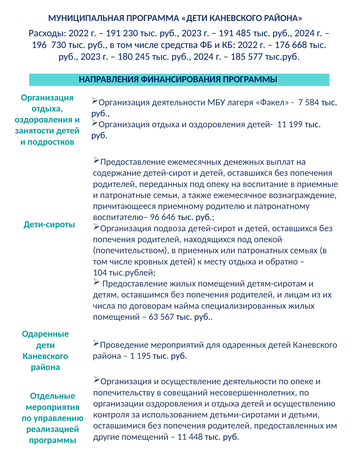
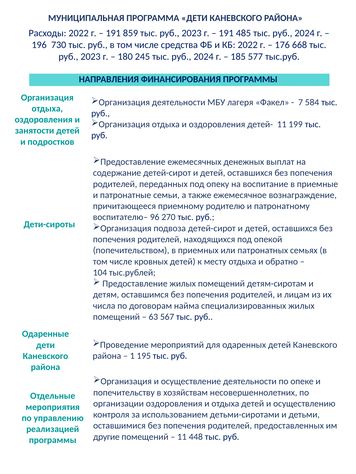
230: 230 -> 859 (131, 33)
646: 646 -> 270 (168, 218)
совещаний: совещаний -> хозяйствам (186, 393)
